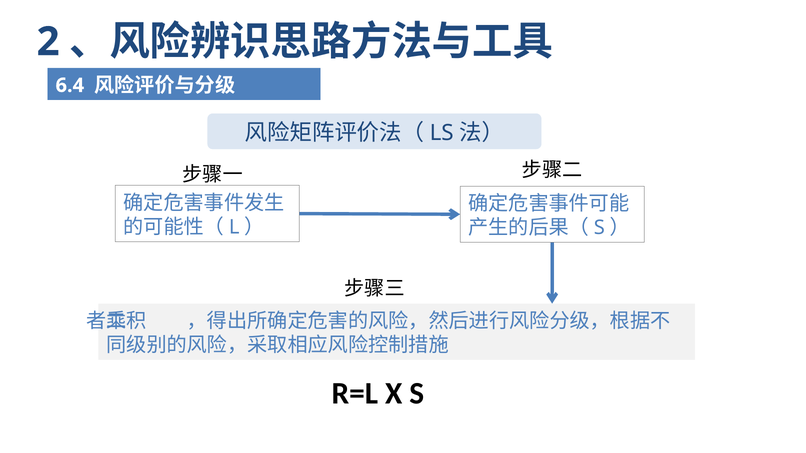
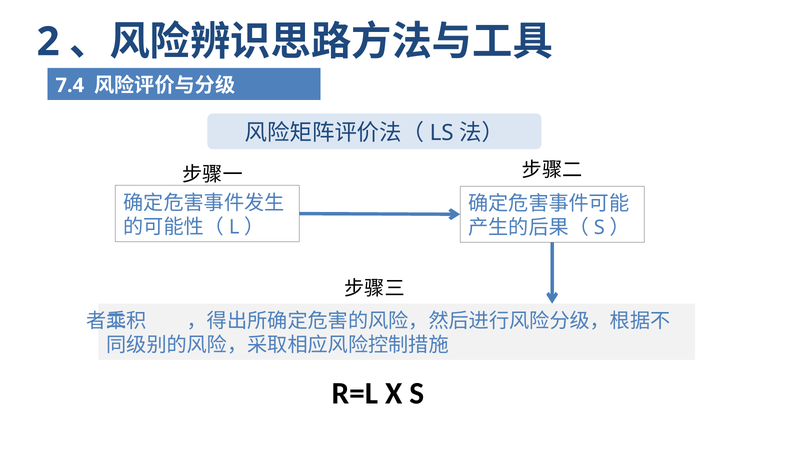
6.4: 6.4 -> 7.4 (70, 85)
